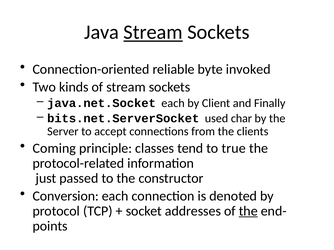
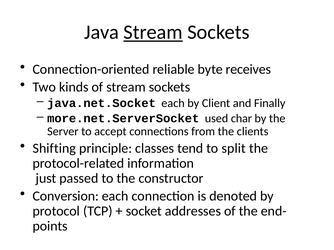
invoked: invoked -> receives (248, 69)
bits.net.ServerSocket: bits.net.ServerSocket -> more.net.ServerSocket (123, 119)
Coming: Coming -> Shifting (54, 149)
true: true -> split (234, 149)
the underline: present -> none (248, 211)
